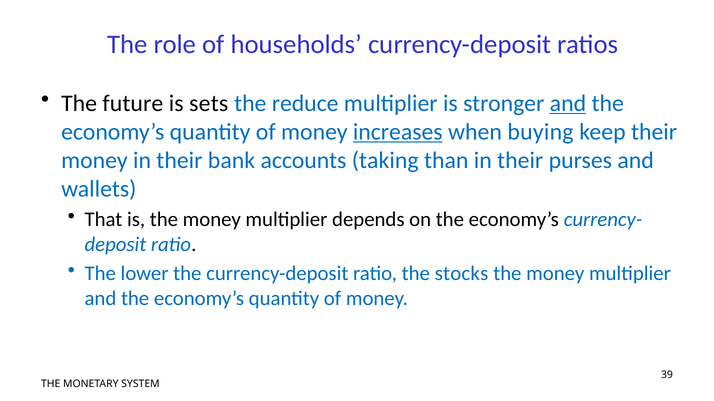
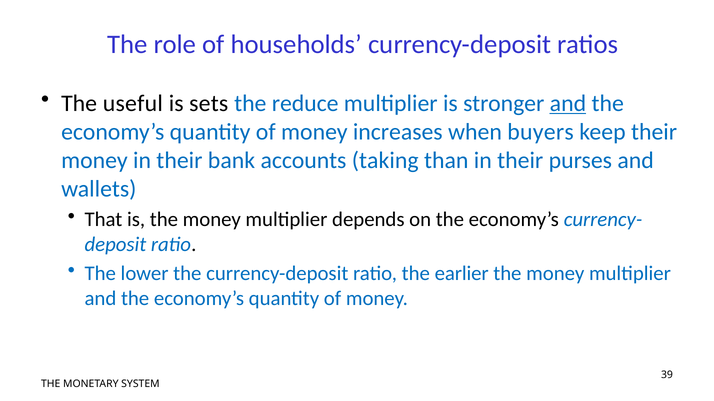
future: future -> useful (133, 103)
increases underline: present -> none (398, 132)
buying: buying -> buyers (541, 132)
stocks: stocks -> earlier (462, 274)
